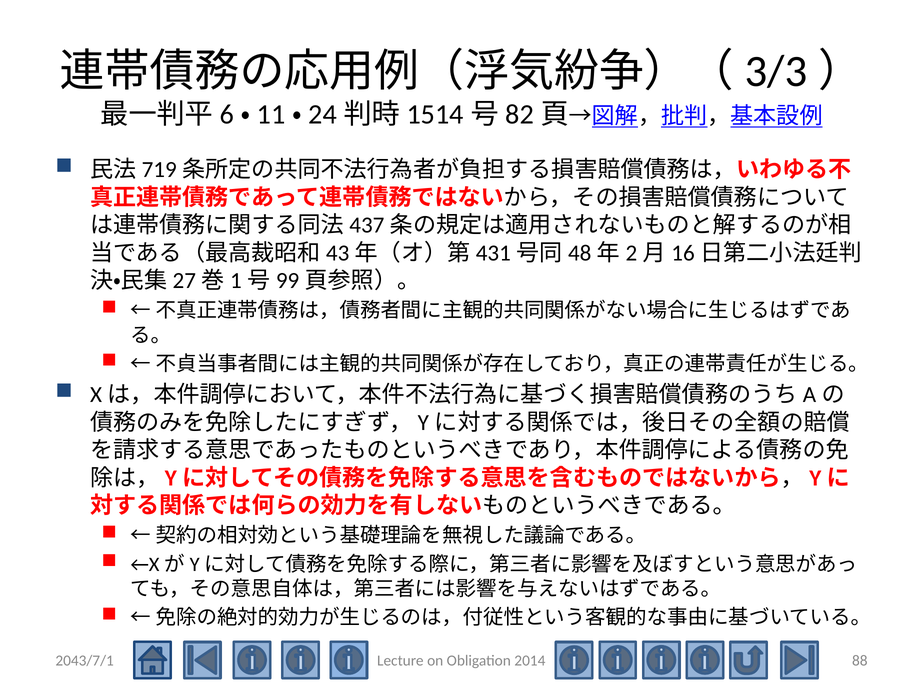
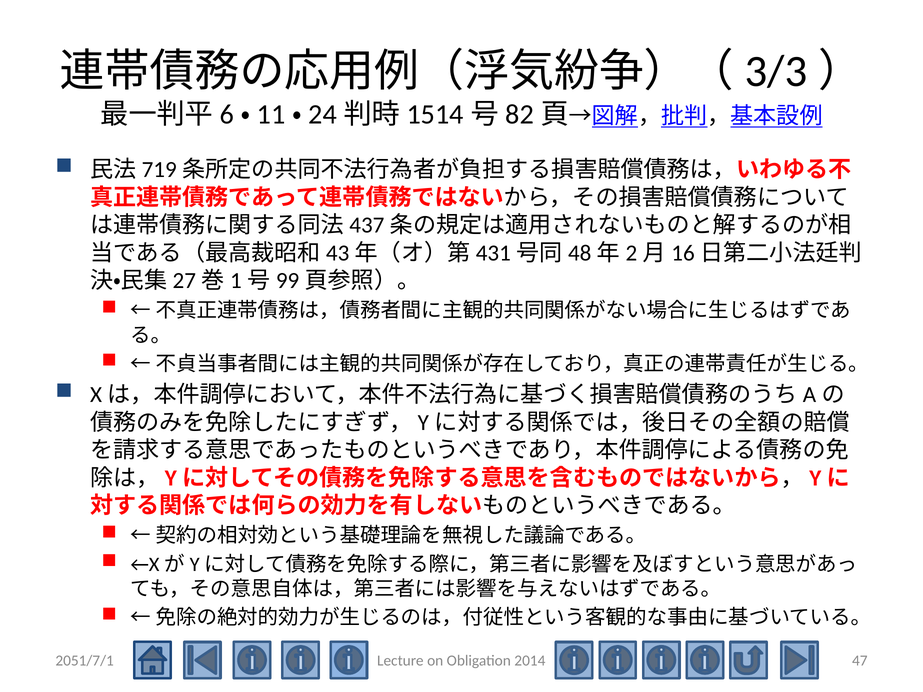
2043/7/1: 2043/7/1 -> 2051/7/1 (85, 661)
88: 88 -> 47 (860, 661)
